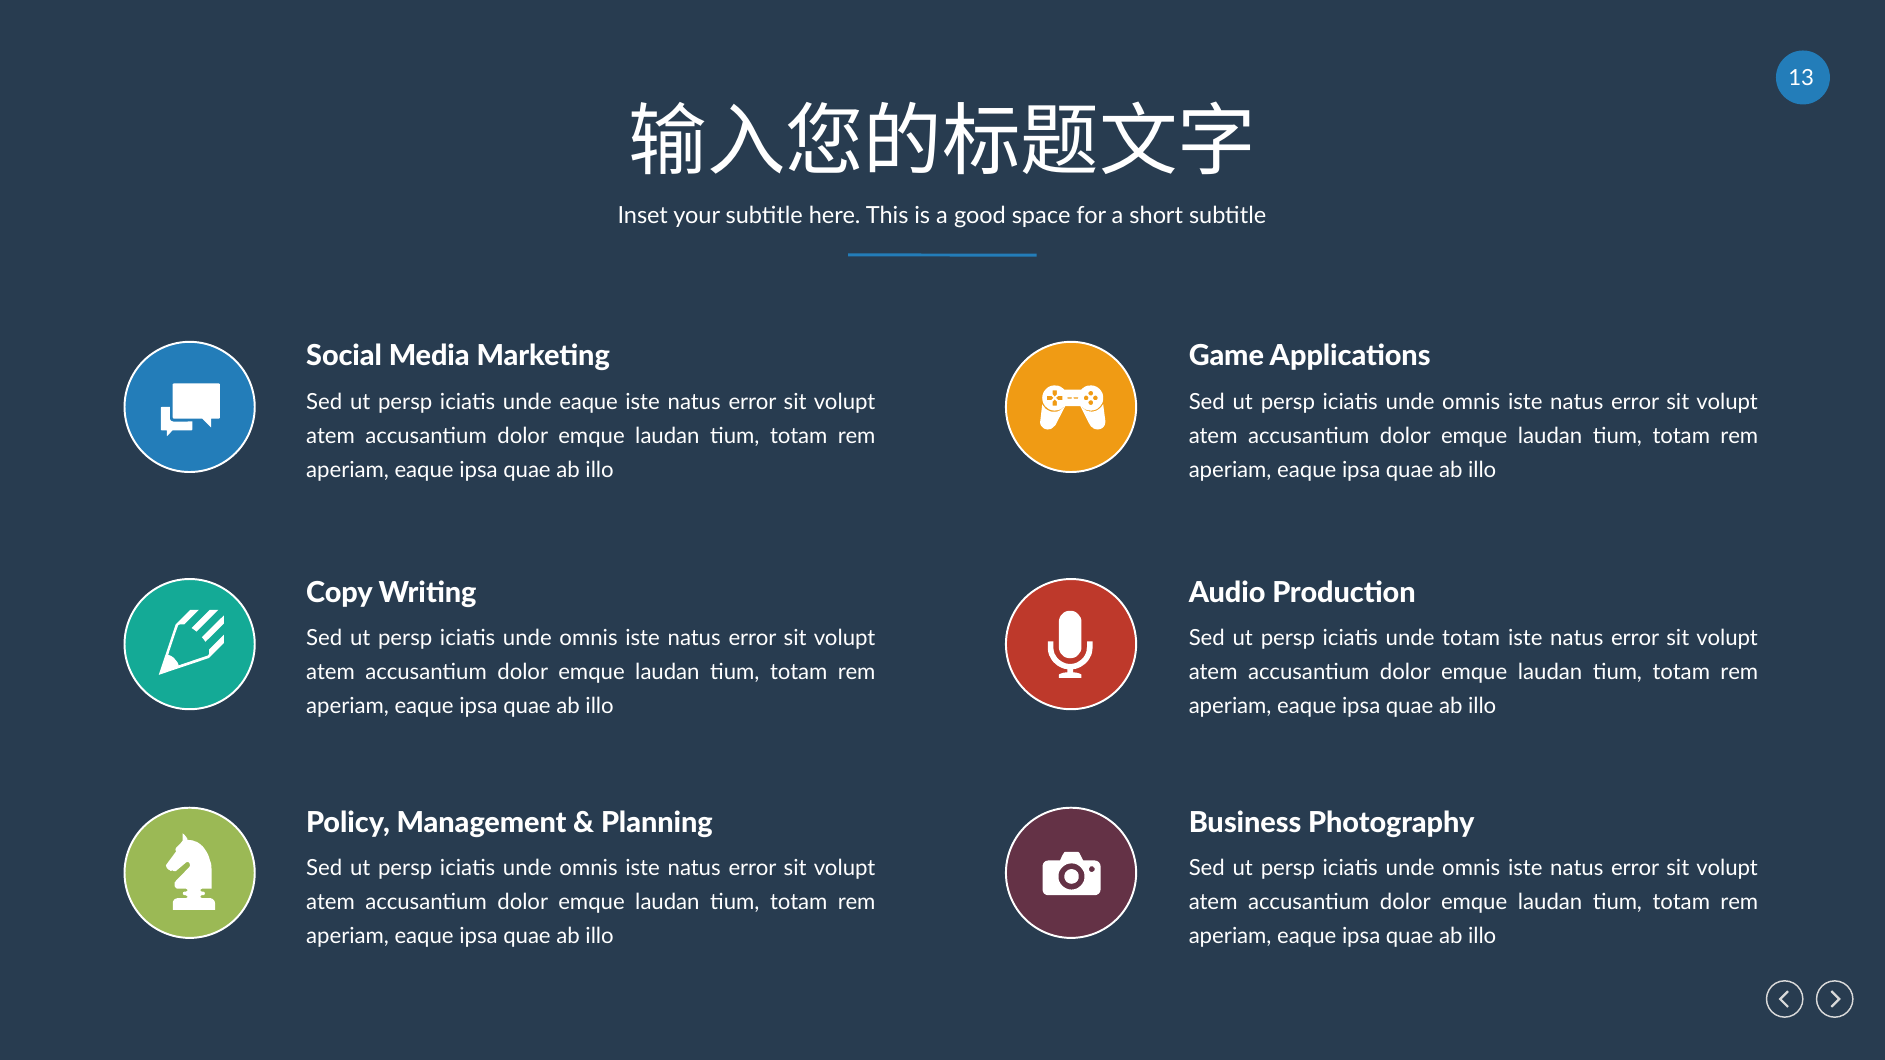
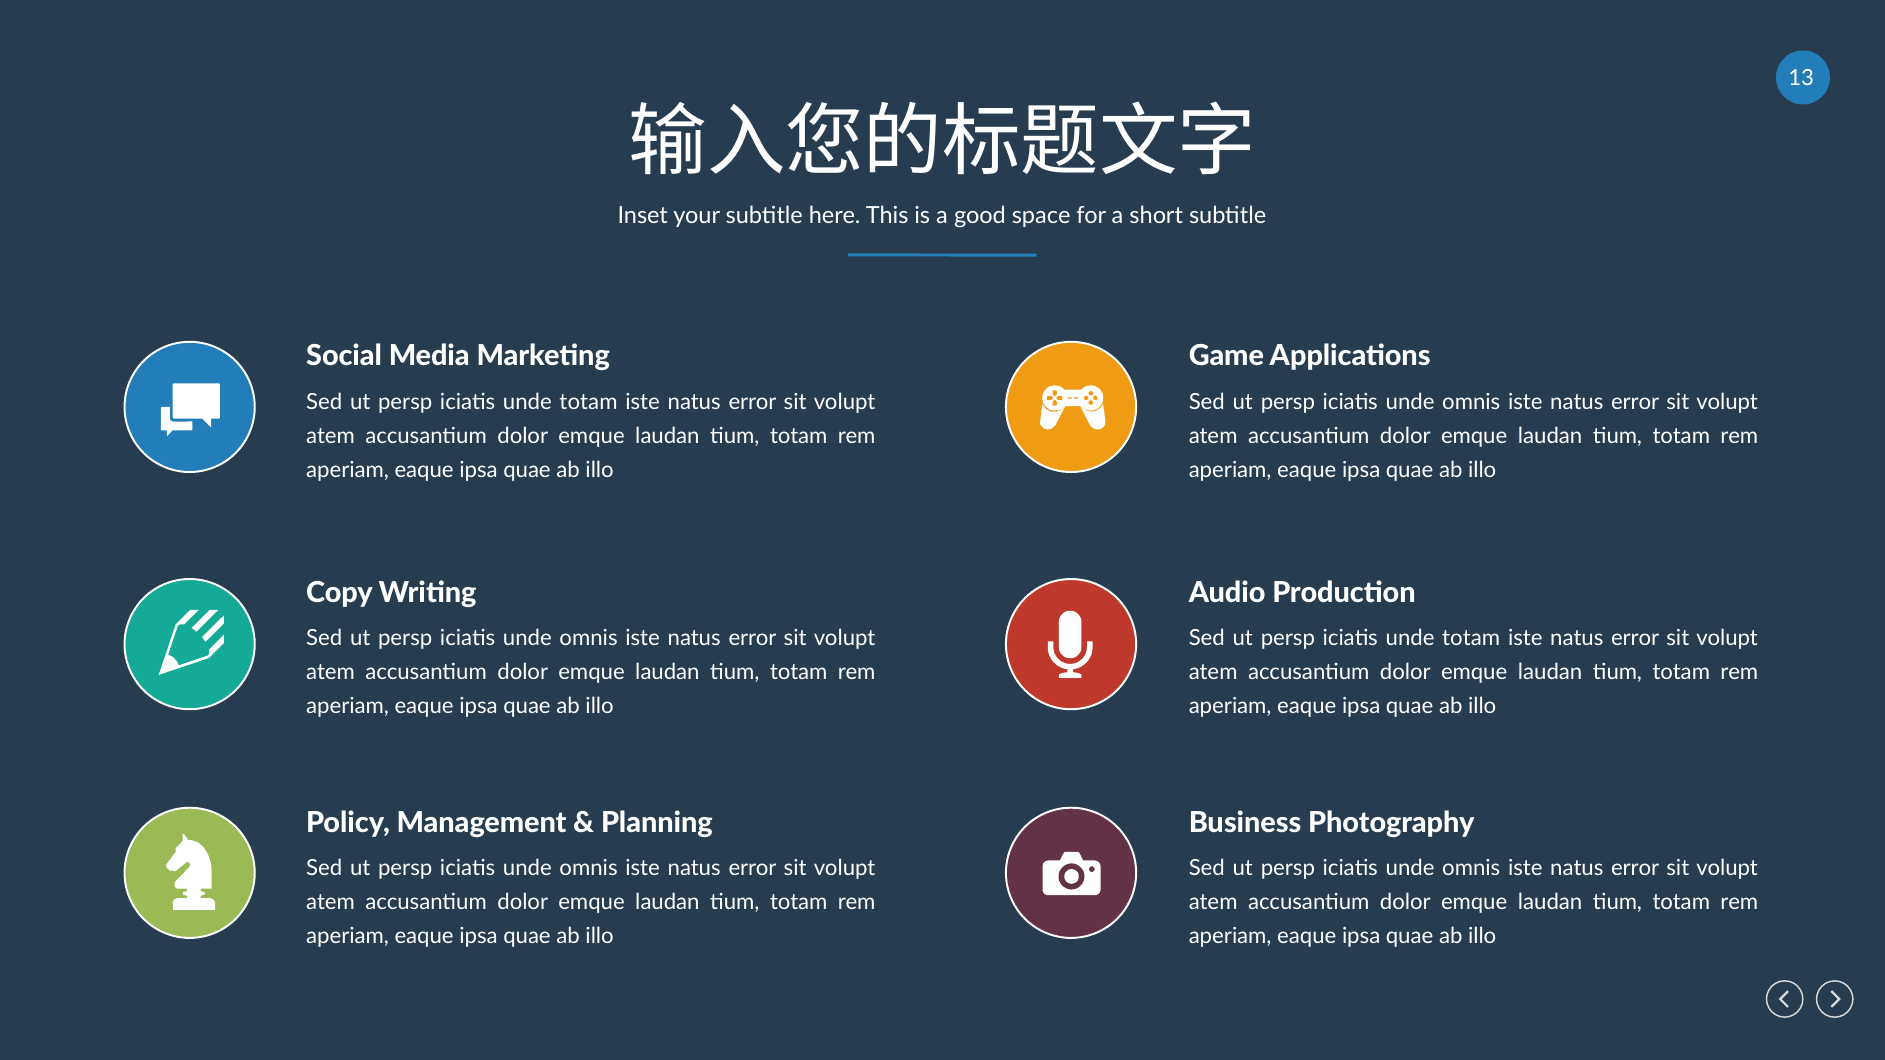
eaque: eaque -> totam (589, 402)
